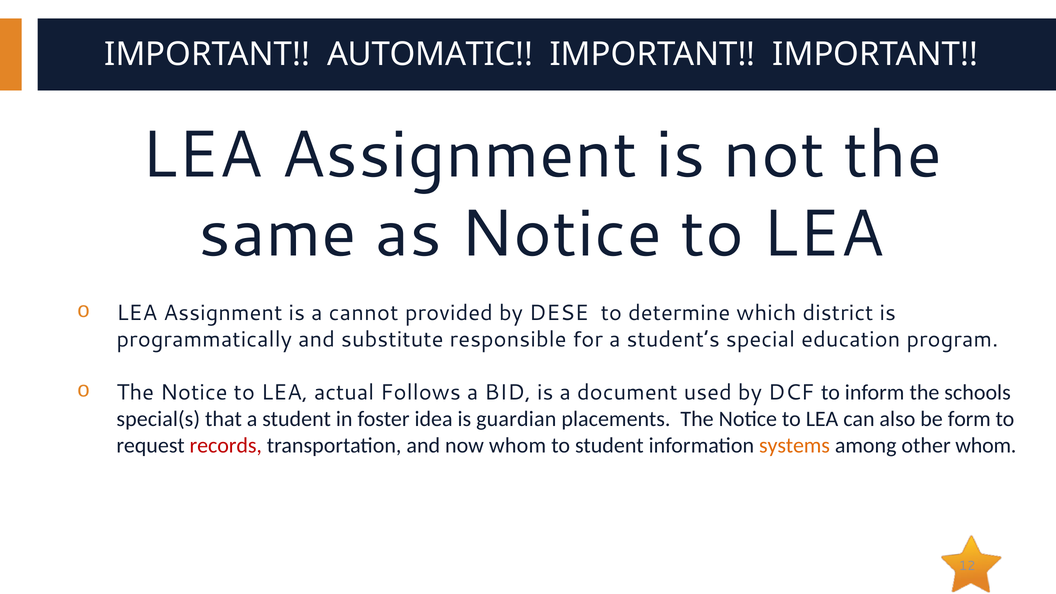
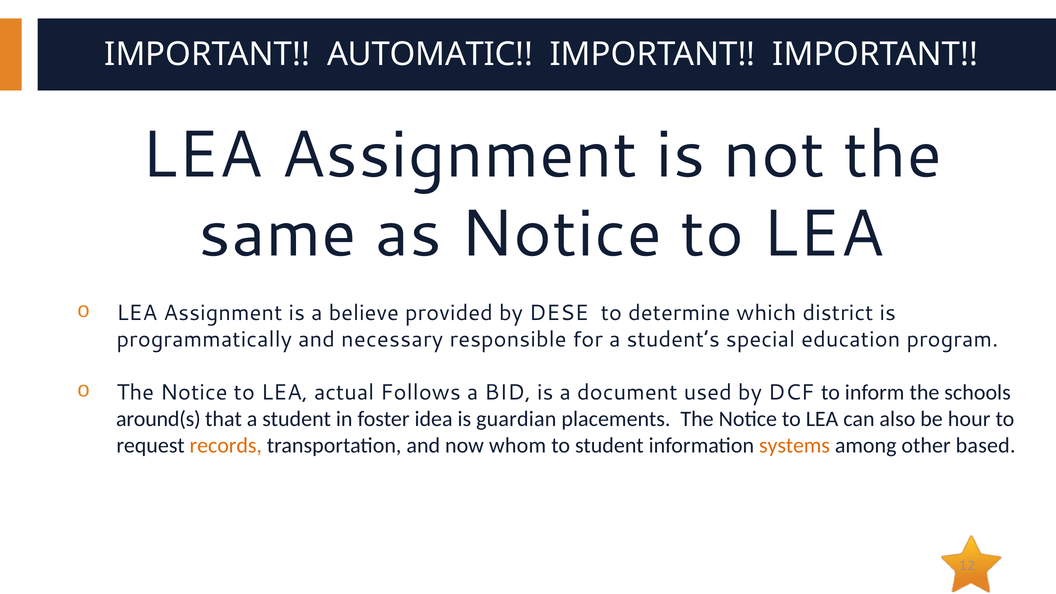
cannot: cannot -> believe (364, 313)
substitute: substitute -> necessary (392, 340)
special(s: special(s -> around(s (158, 419)
form: form -> hour (969, 419)
records colour: red -> orange (226, 445)
other whom: whom -> based (986, 445)
